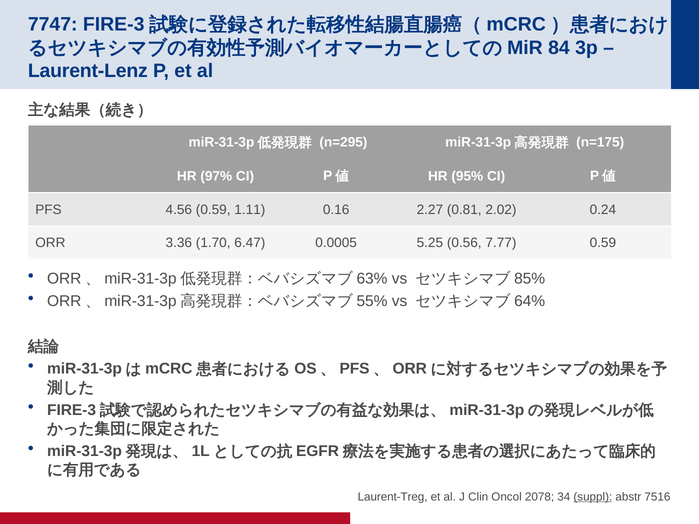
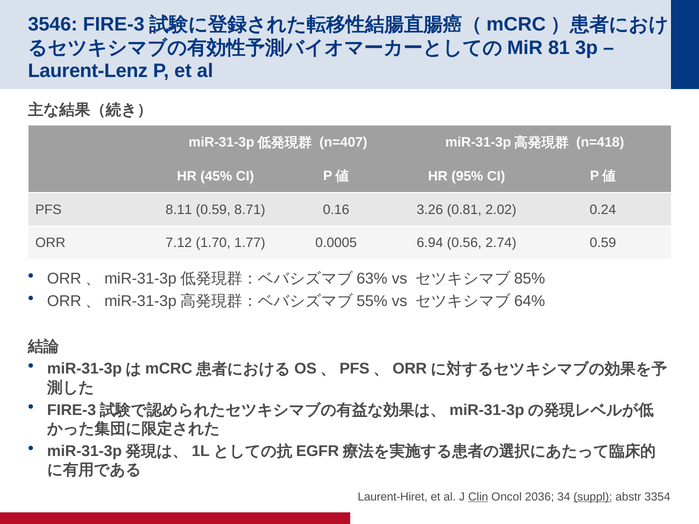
7747: 7747 -> 3546 (53, 24)
84: 84 -> 81 (559, 48)
n=295: n=295 -> n=407 (343, 142)
n=175: n=175 -> n=418 (600, 142)
97%: 97% -> 45% (216, 176)
4.56: 4.56 -> 8.11 (179, 210)
1.11: 1.11 -> 8.71 (250, 210)
2.27: 2.27 -> 3.26 (430, 210)
3.36: 3.36 -> 7.12 (179, 243)
6.47: 6.47 -> 1.77 (250, 243)
5.25: 5.25 -> 6.94 (430, 243)
7.77: 7.77 -> 2.74 (501, 243)
Laurent-Treg: Laurent-Treg -> Laurent-Hiret (393, 497)
Clin underline: none -> present (478, 497)
2078: 2078 -> 2036 (540, 497)
7516: 7516 -> 3354 (657, 497)
